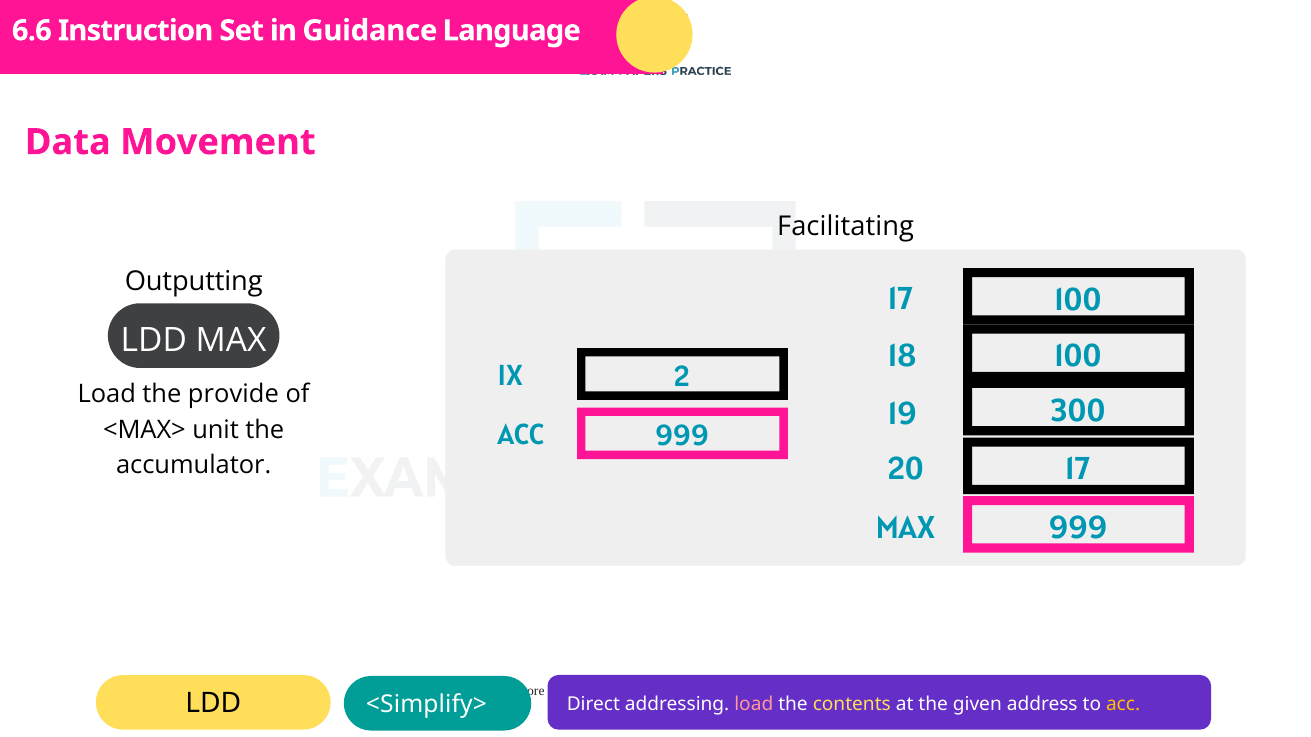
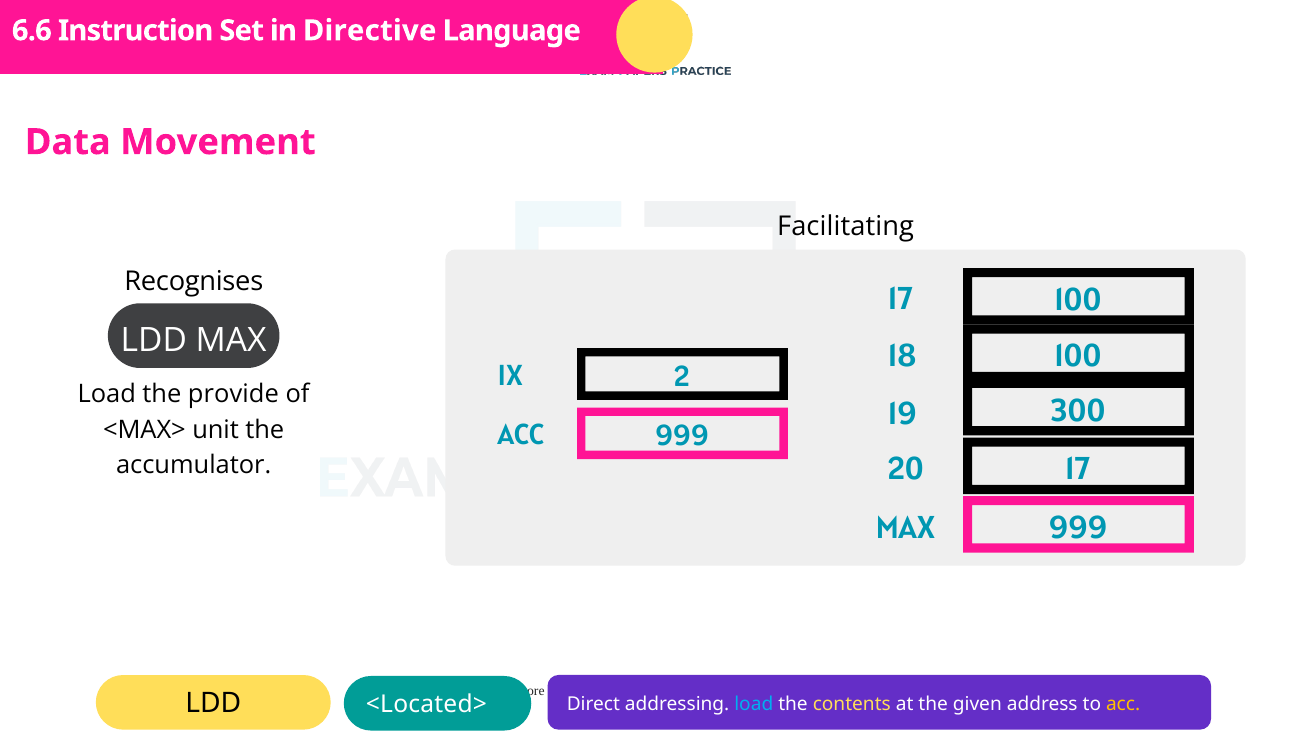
Guidance: Guidance -> Directive (370, 31)
Outputting: Outputting -> Recognises (194, 282)
<Simplify>: <Simplify> -> <Located> (426, 705)
load colour: pink -> light blue (754, 704)
